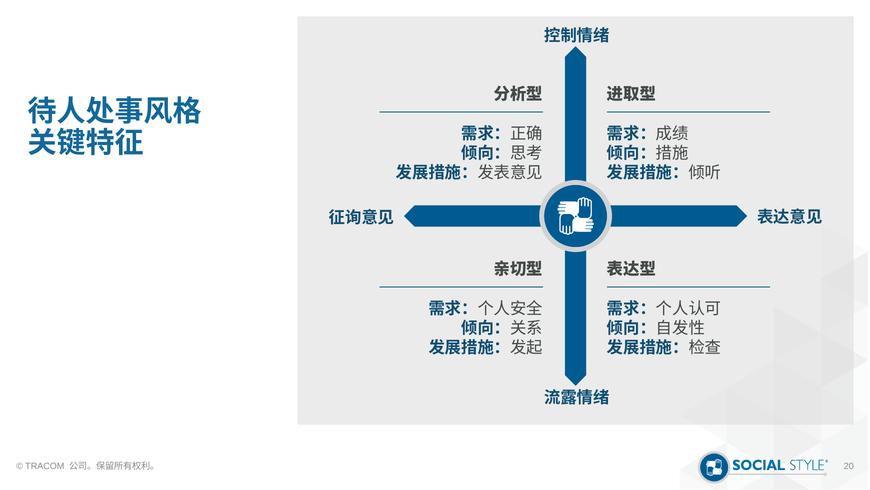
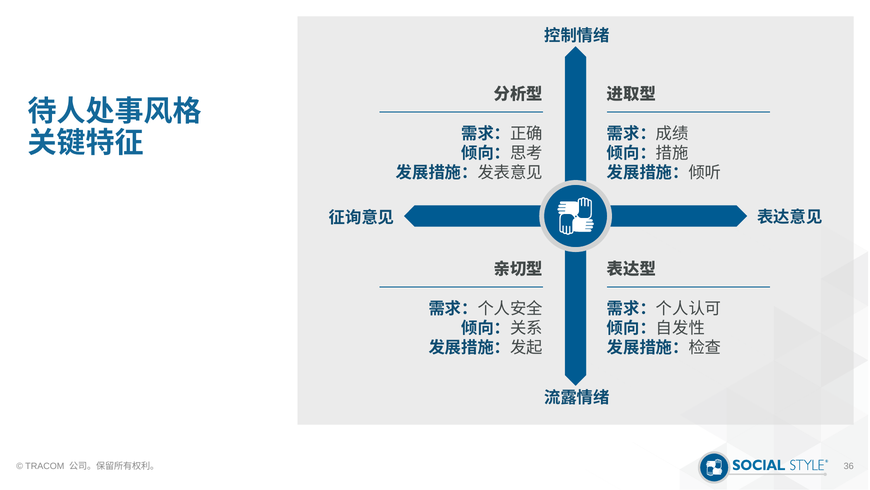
20: 20 -> 36 (849, 466)
